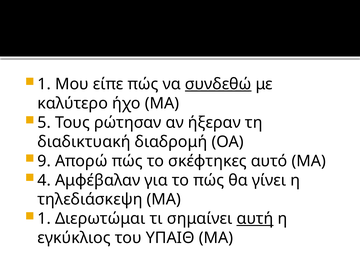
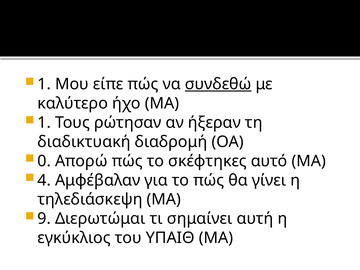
5: 5 -> 1 (44, 123)
9: 9 -> 0 (44, 161)
1: 1 -> 9 (44, 219)
αυτή underline: present -> none (255, 219)
